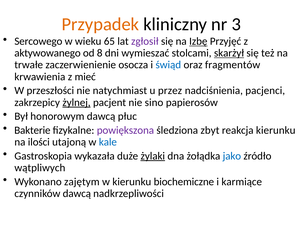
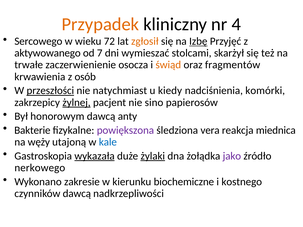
3: 3 -> 4 (236, 24)
65: 65 -> 72 (109, 41)
zgłosił colour: purple -> orange (145, 41)
8: 8 -> 7 (100, 53)
skarżył underline: present -> none (229, 53)
świąd colour: blue -> orange (168, 65)
mieć: mieć -> osób (85, 77)
przeszłości underline: none -> present (50, 91)
przez: przez -> kiedy (170, 91)
pacjenci: pacjenci -> komórki (265, 91)
płuc: płuc -> anty (127, 116)
zbyt: zbyt -> vera (210, 130)
reakcja kierunku: kierunku -> miednica (276, 130)
ilości: ilości -> węży (39, 142)
wykazała underline: none -> present (95, 156)
jako colour: blue -> purple (232, 156)
wątpliwych: wątpliwych -> nerkowego (40, 168)
zajętym: zajętym -> zakresie (82, 182)
karmiące: karmiące -> kostnego (242, 182)
